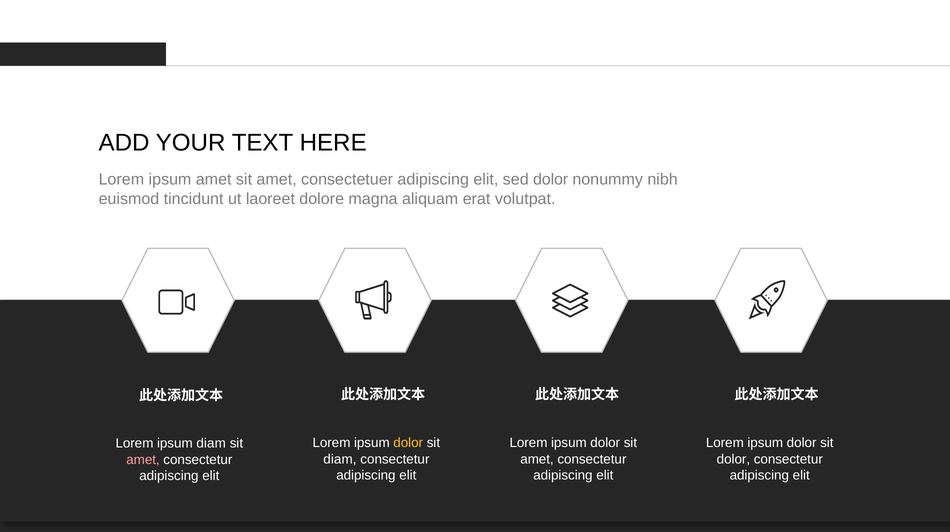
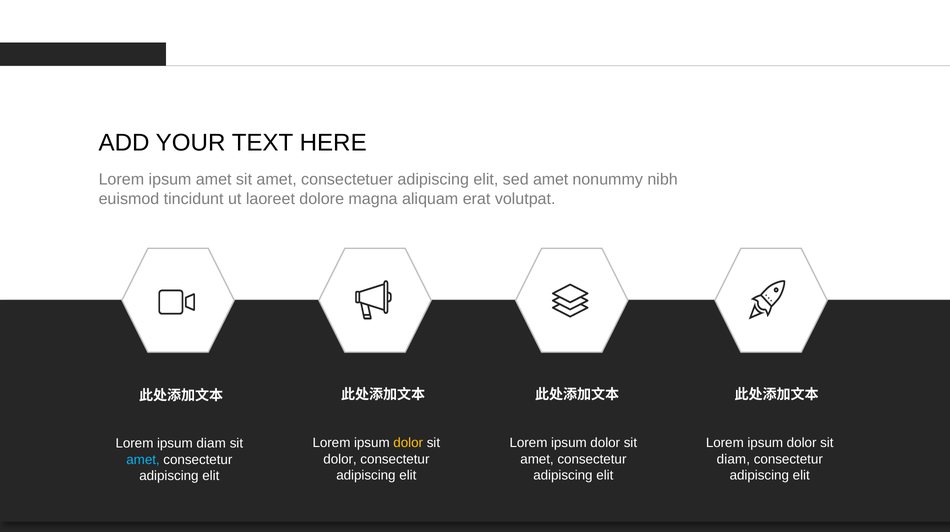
sed dolor: dolor -> amet (551, 180)
diam: diam -> dolor (340, 459)
dolor: dolor -> diam (733, 459)
amet colour: pink -> light blue (143, 460)
